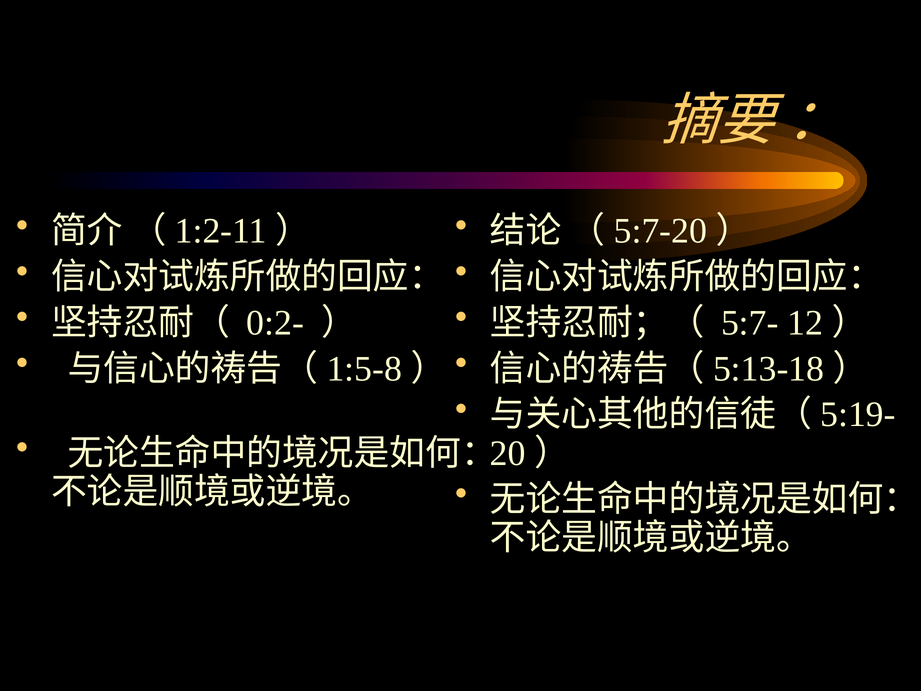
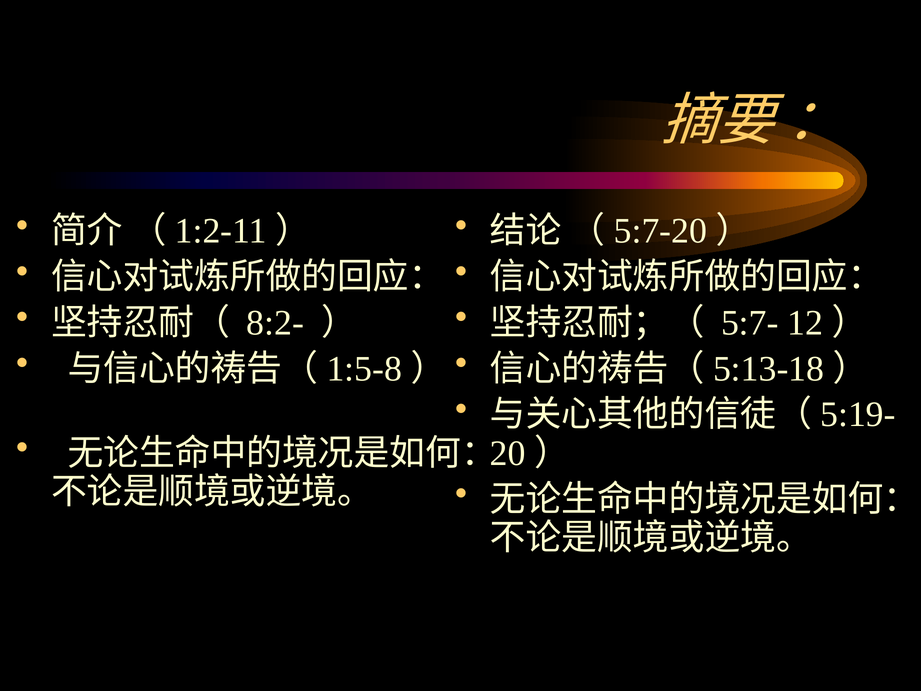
0:2-: 0:2- -> 8:2- (275, 323)
